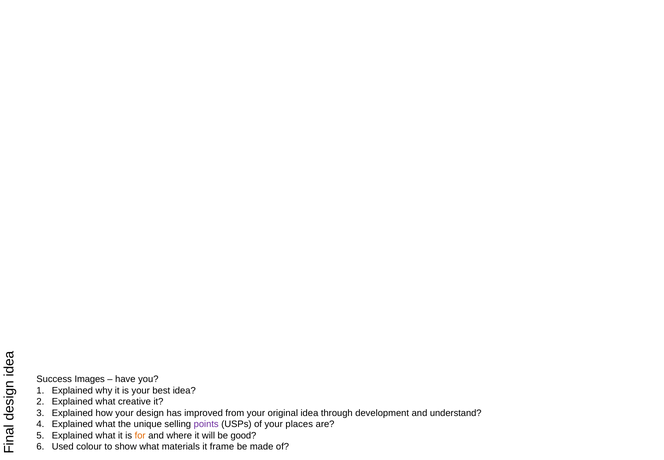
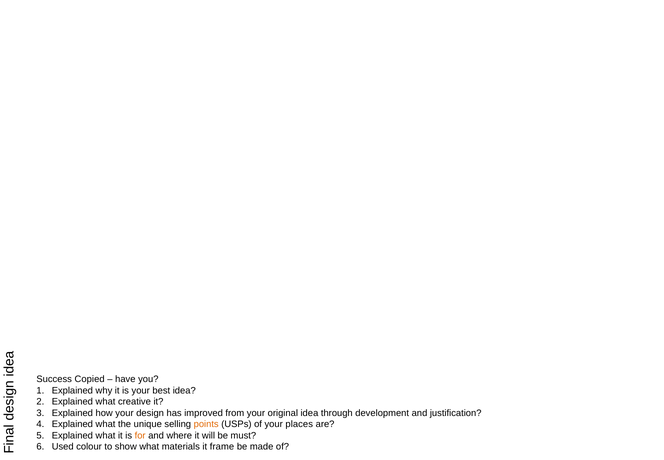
Images: Images -> Copied (90, 379)
understand: understand -> justification (456, 413)
points colour: purple -> orange (206, 424)
good: good -> must (243, 435)
